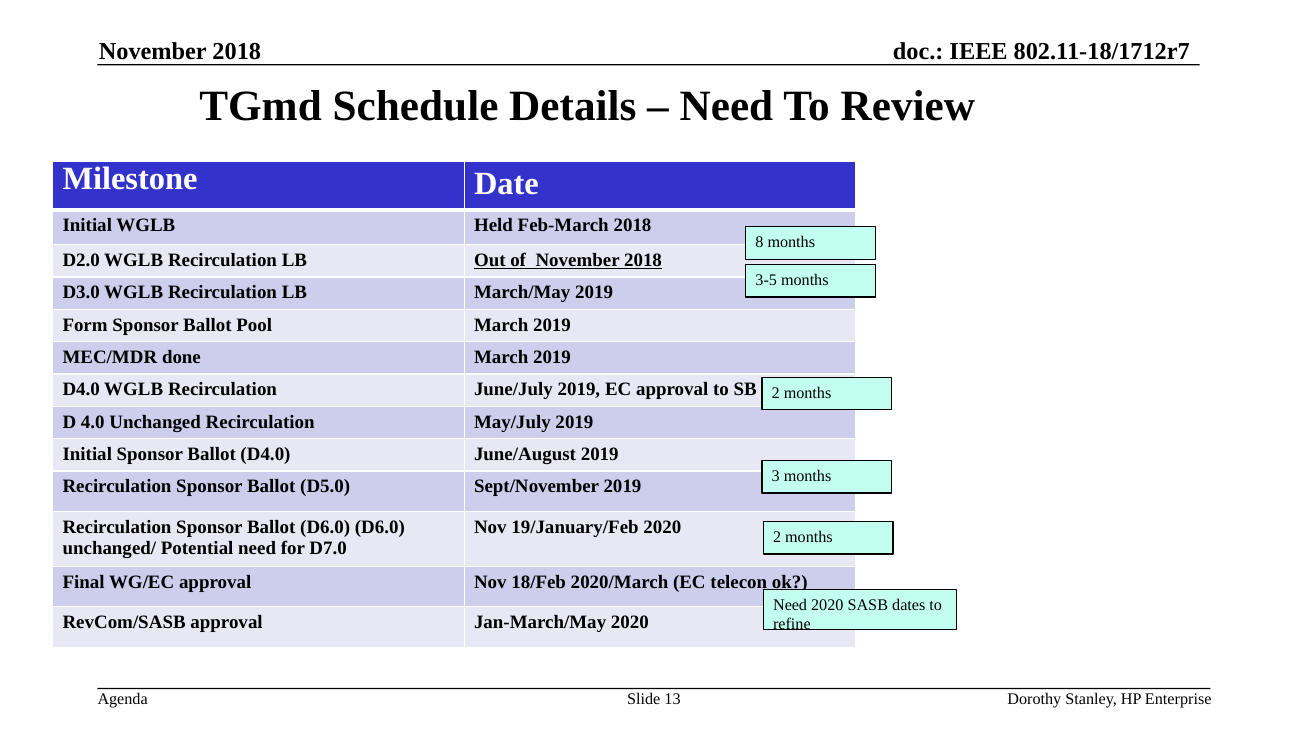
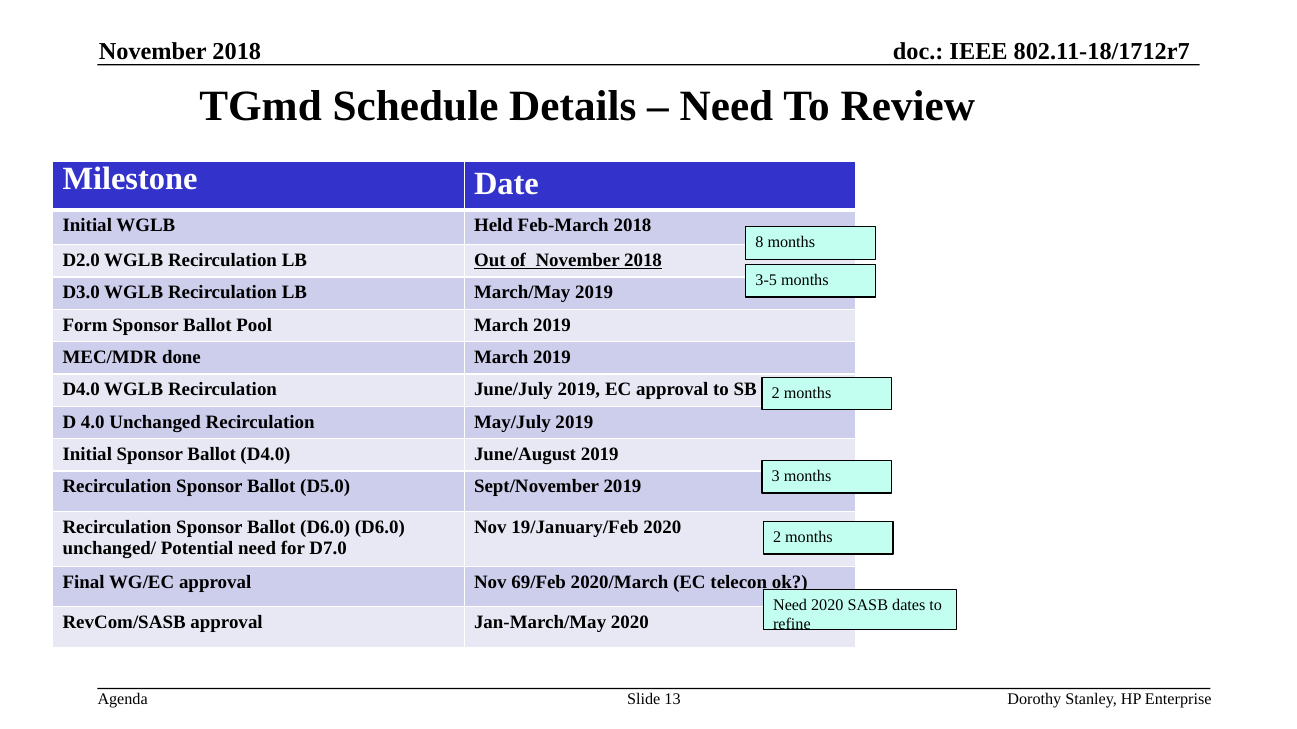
18/Feb: 18/Feb -> 69/Feb (539, 582)
